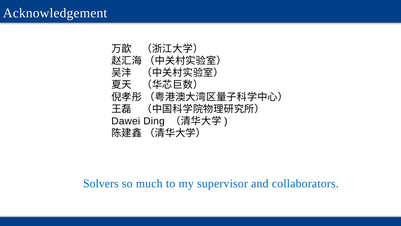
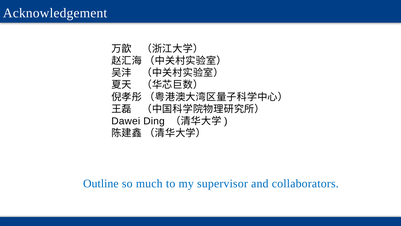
Solvers: Solvers -> Outline (101, 183)
